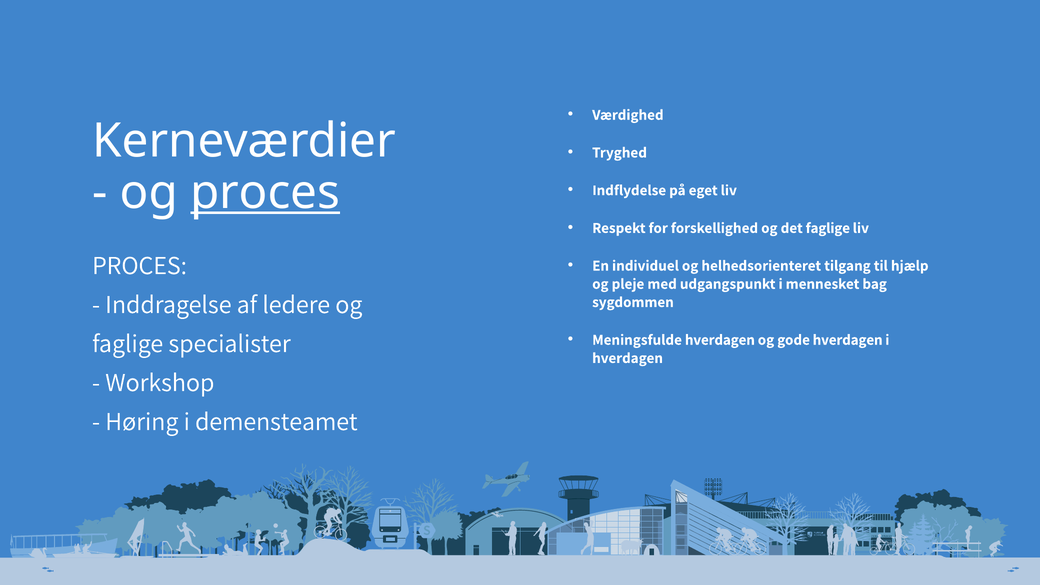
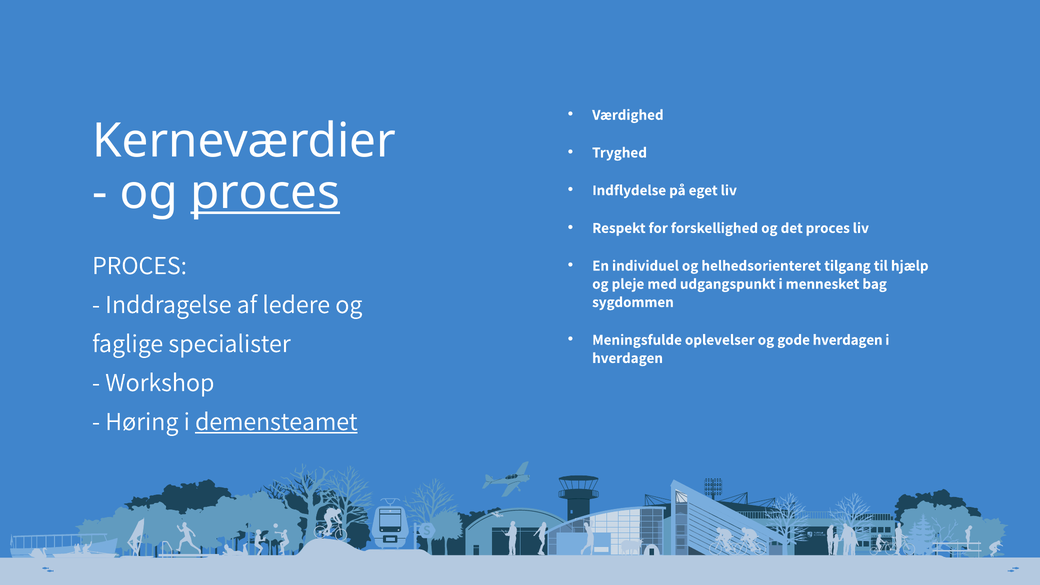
det faglige: faglige -> proces (828, 228)
Meningsfulde hverdagen: hverdagen -> oplevelser (720, 340)
demensteamet underline: none -> present (276, 422)
